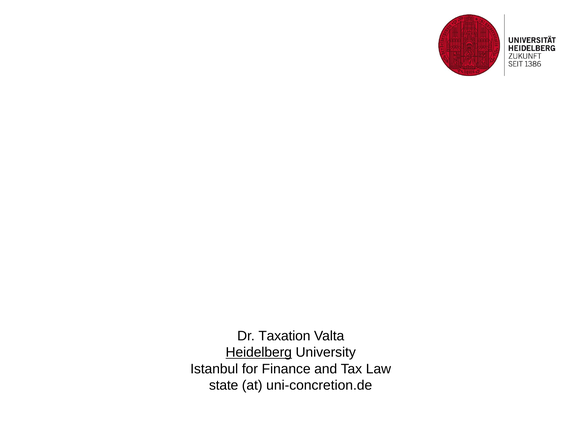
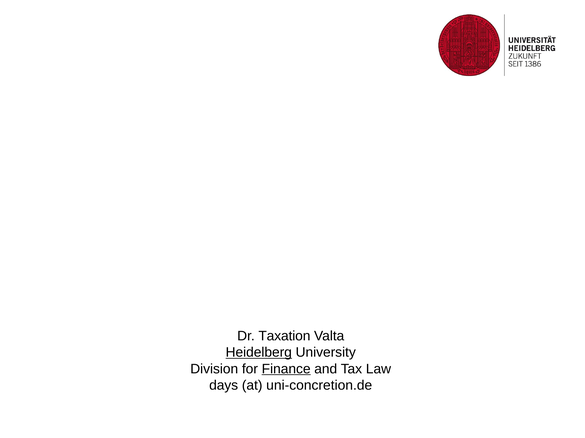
Istanbul: Istanbul -> Division (214, 369)
Finance underline: none -> present (286, 369)
state: state -> days (224, 386)
